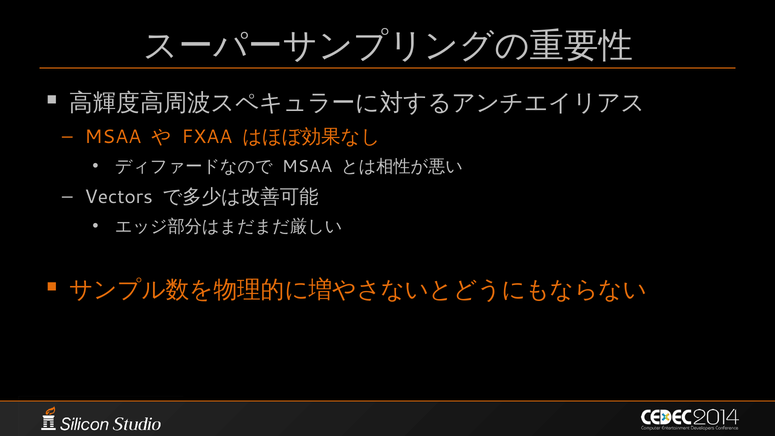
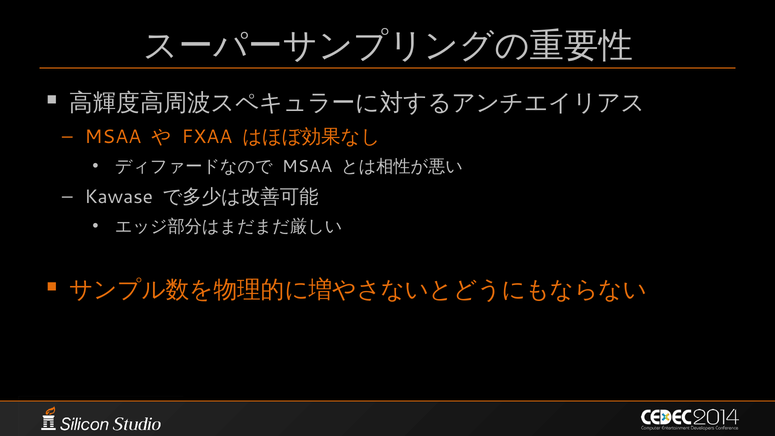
Vectors: Vectors -> Kawase (119, 197)
